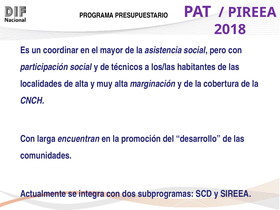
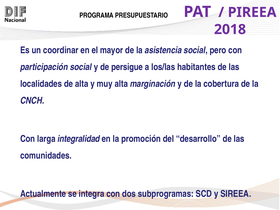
técnicos: técnicos -> persigue (127, 67)
encuentran: encuentran -> integralidad (79, 139)
